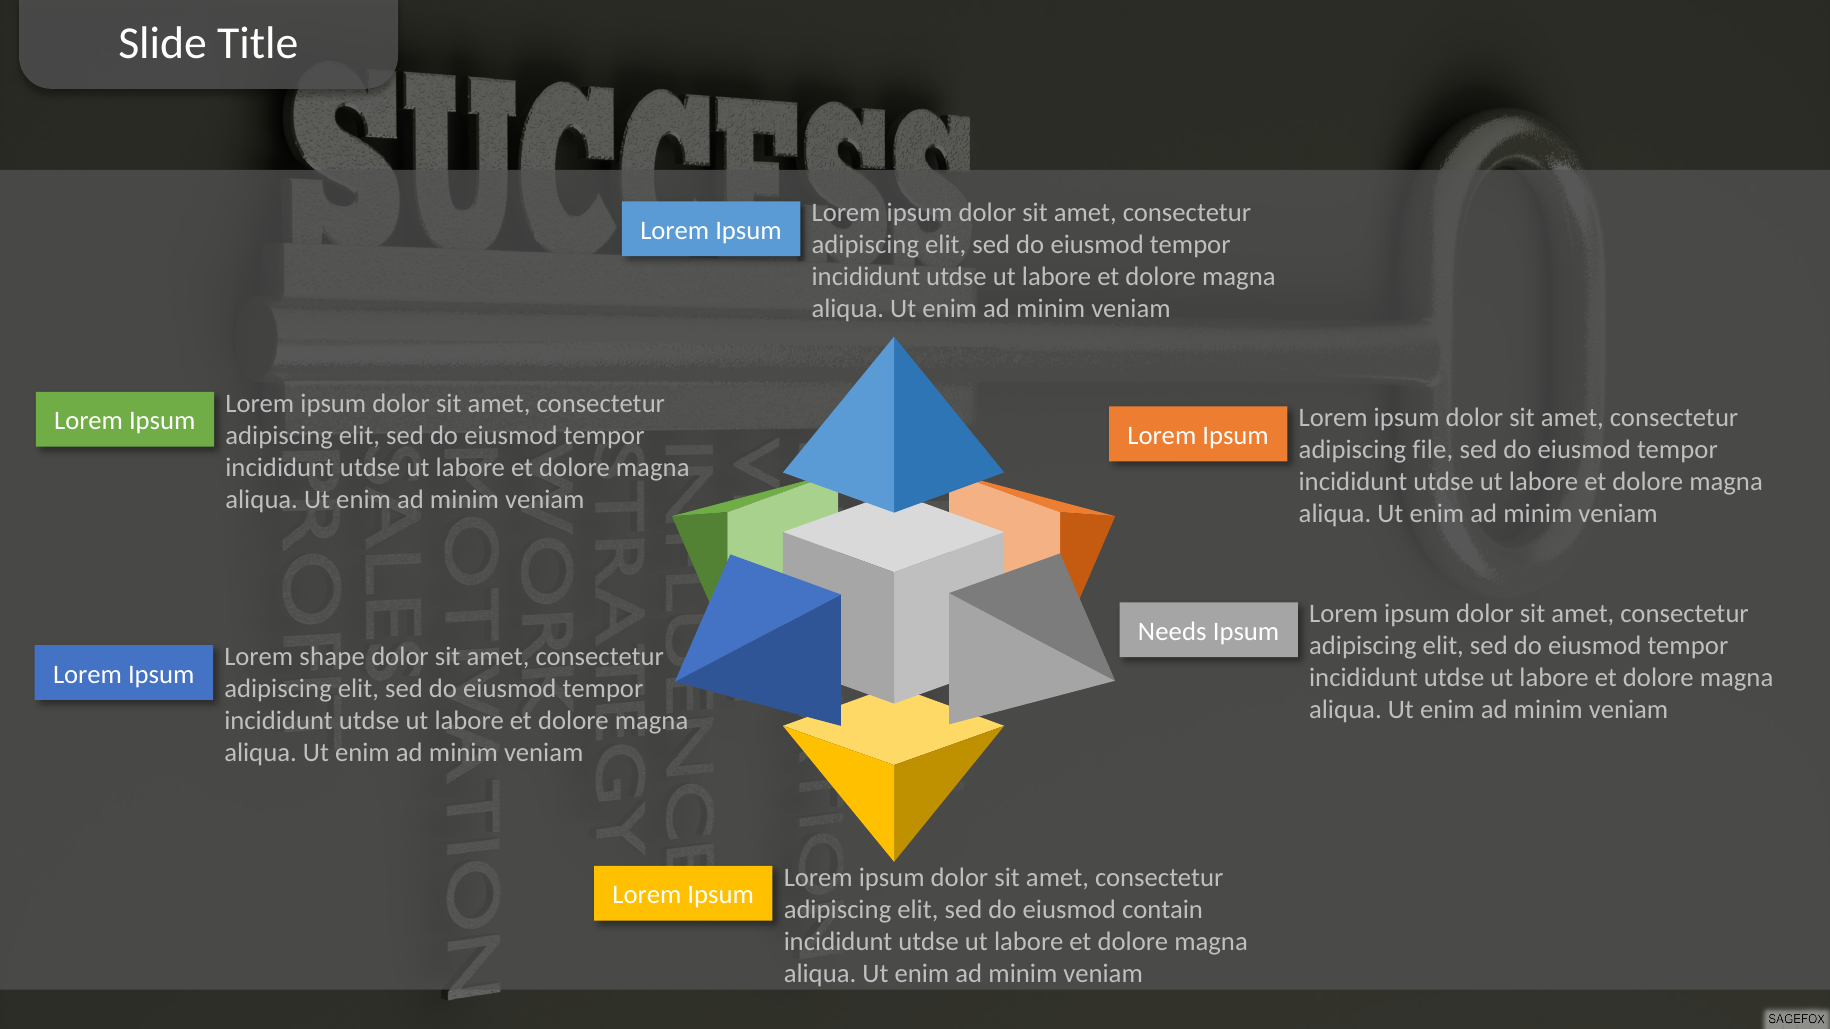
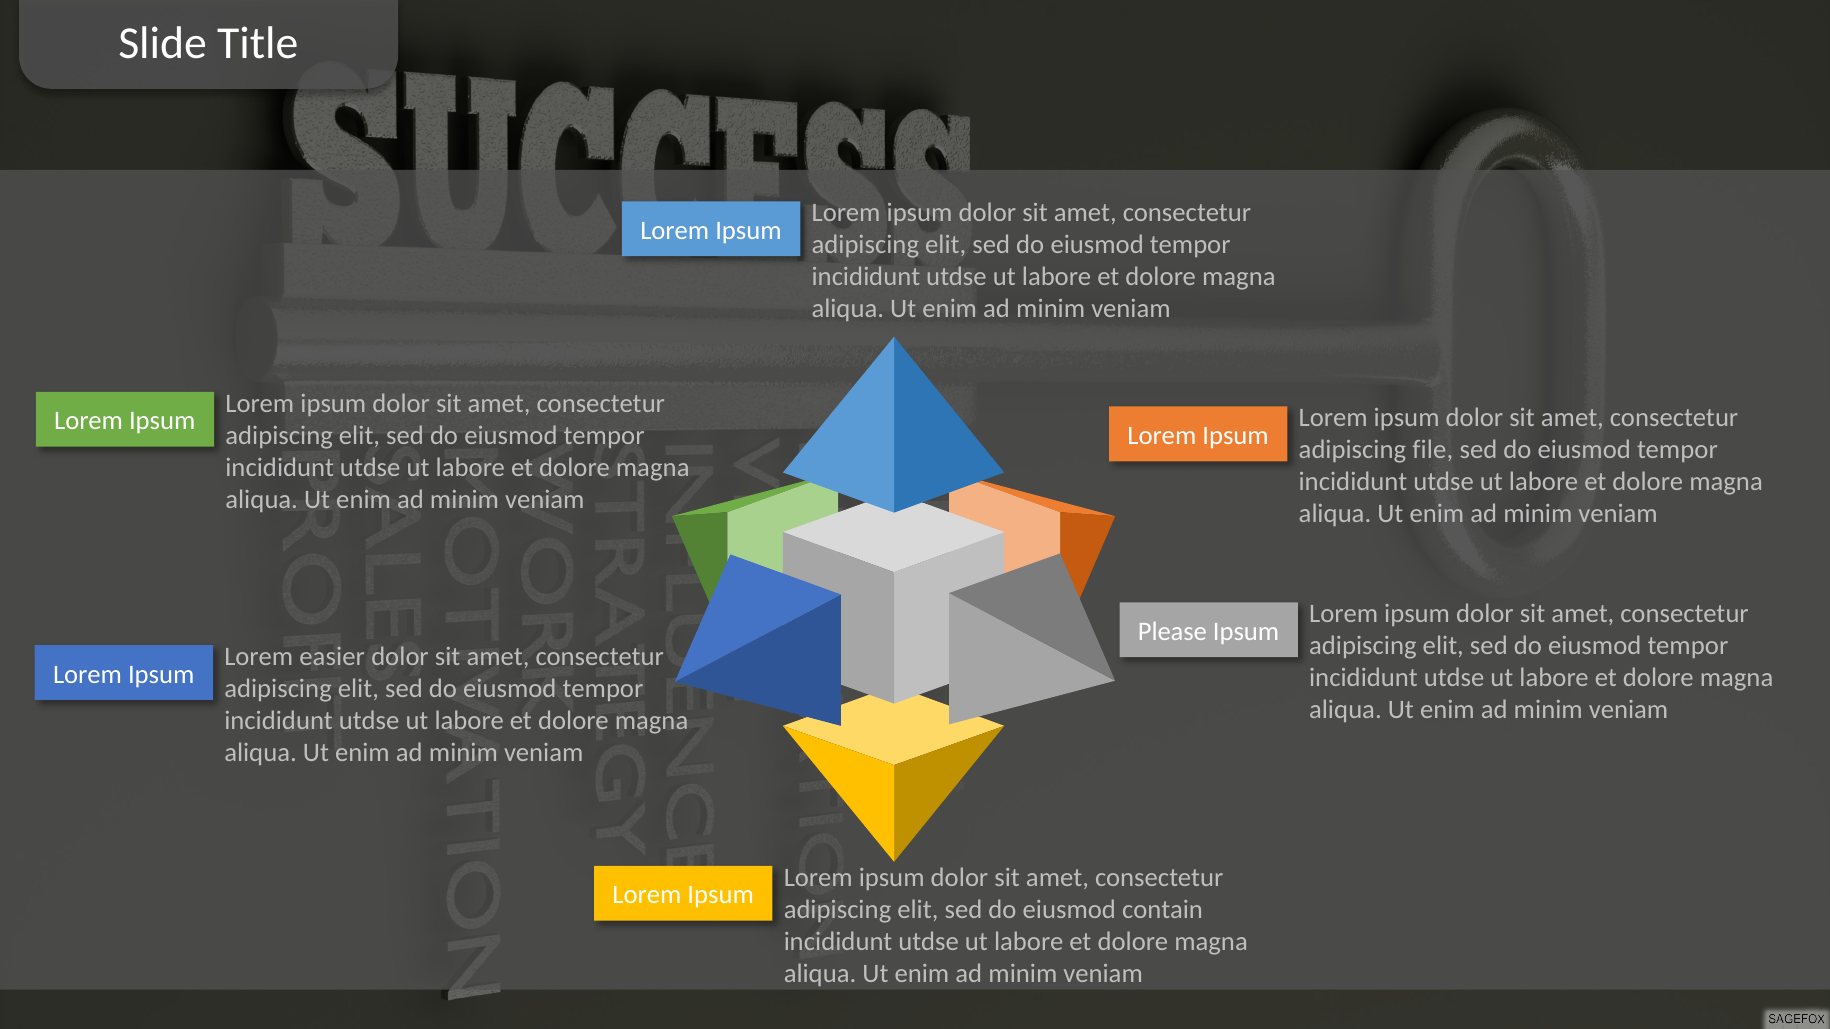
Needs: Needs -> Please (1172, 632)
shape: shape -> easier (332, 657)
